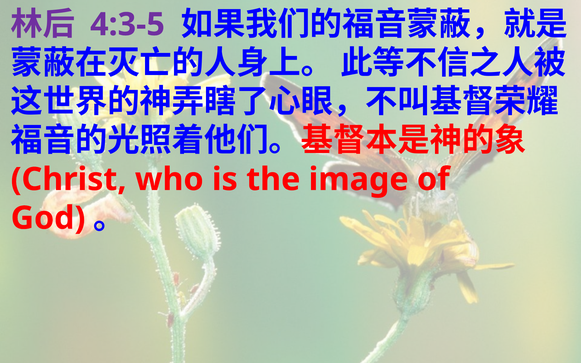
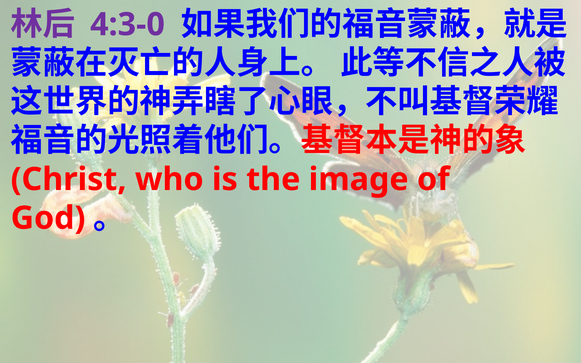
4:3-5: 4:3-5 -> 4:3-0 (127, 25)
